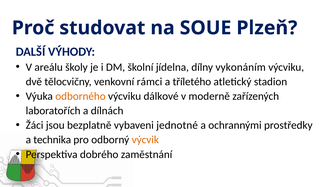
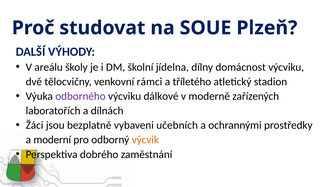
vykonáním: vykonáním -> domácnost (241, 67)
odborného colour: orange -> purple (80, 96)
jednotné: jednotné -> učebních (177, 125)
technika: technika -> moderní (52, 140)
